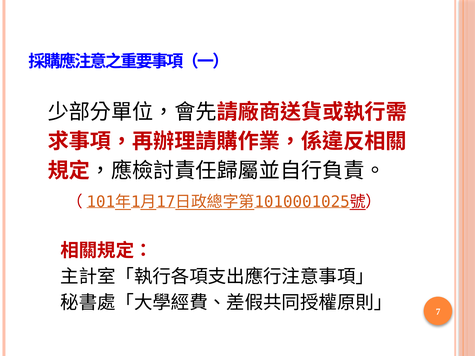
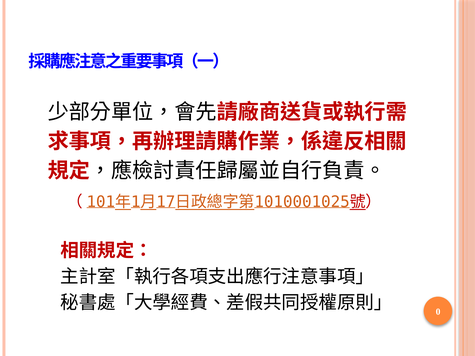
7: 7 -> 0 (438, 312)
